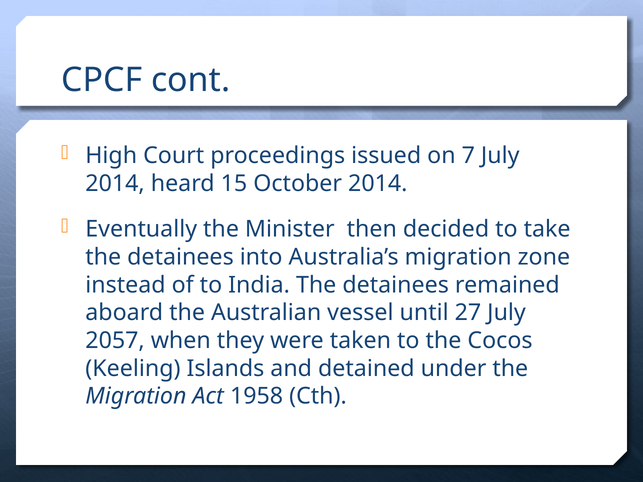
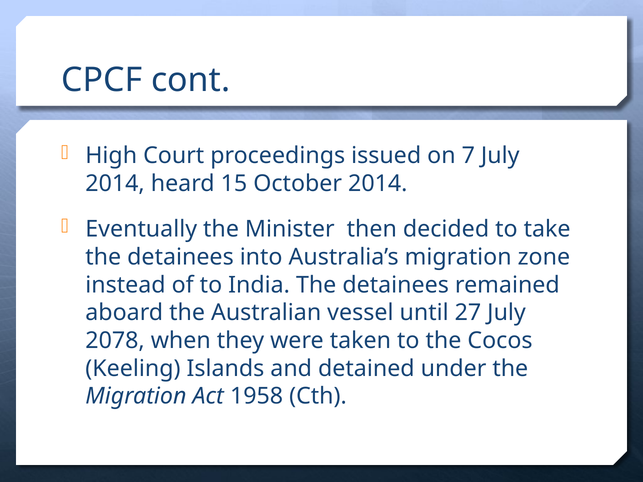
2057: 2057 -> 2078 (115, 341)
